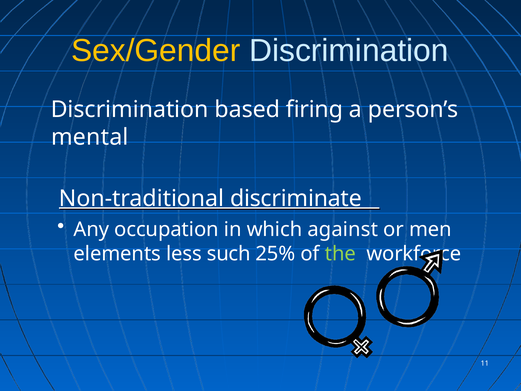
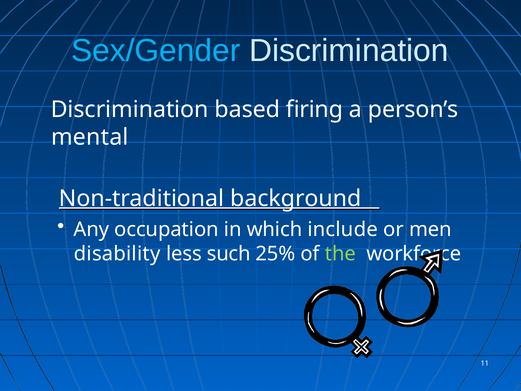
Sex/Gender colour: yellow -> light blue (156, 51)
discriminate: discriminate -> background (296, 198)
against: against -> include (343, 229)
elements: elements -> disability (117, 254)
